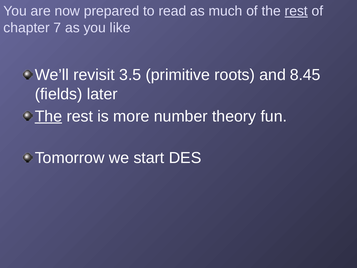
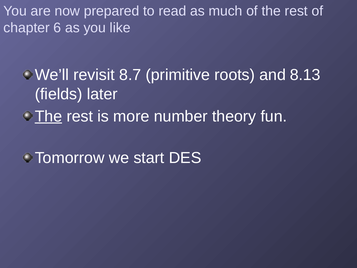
rest underline: present -> none (296, 11)
7: 7 -> 6 (57, 28)
3.5: 3.5 -> 8.7 (130, 75)
8.45: 8.45 -> 8.13 (305, 75)
